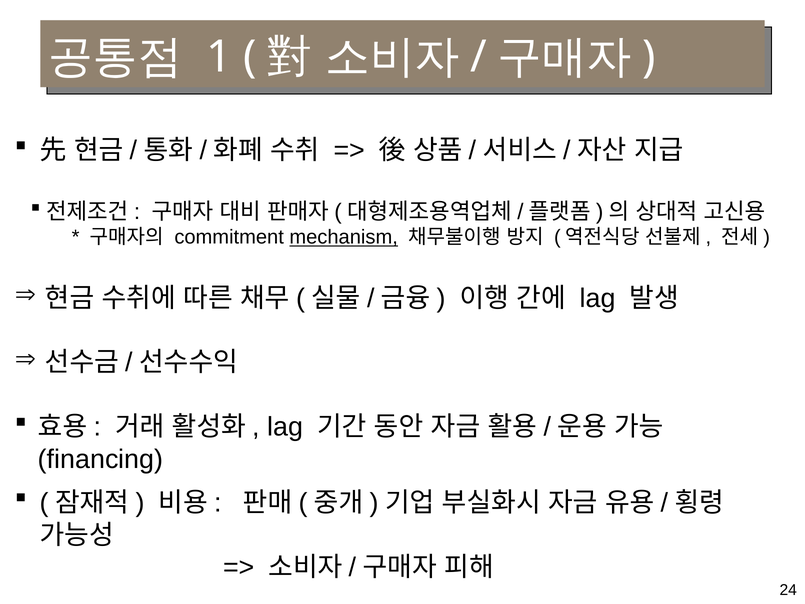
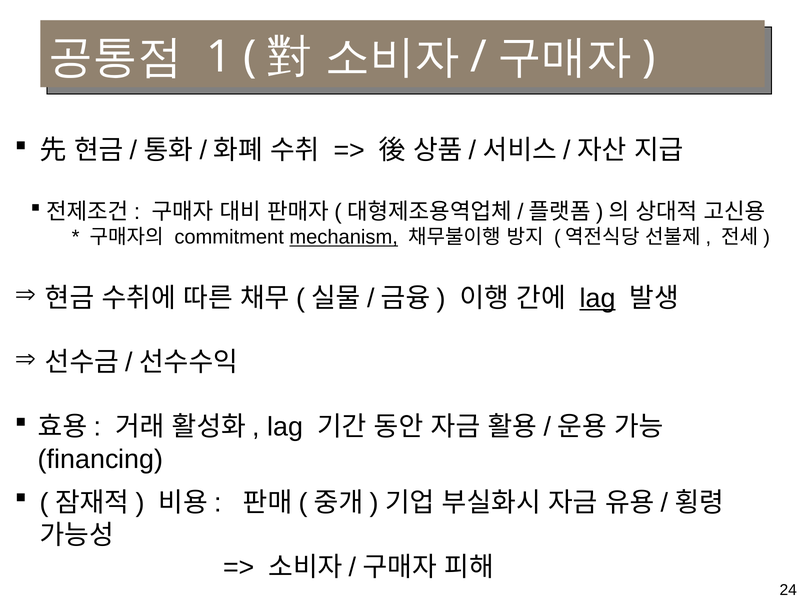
lag underline: none -> present (598, 298)
